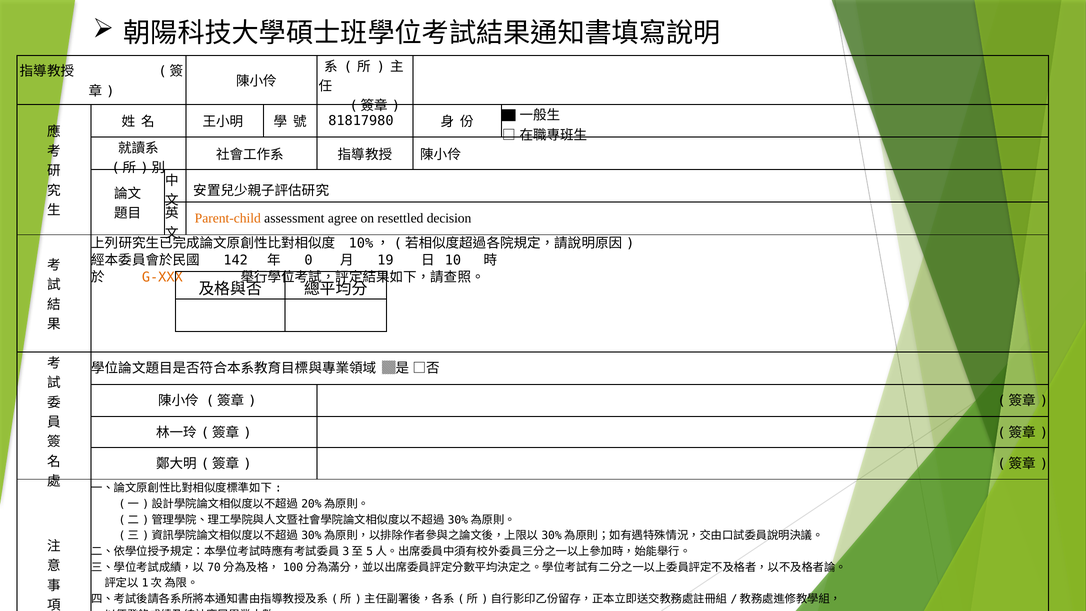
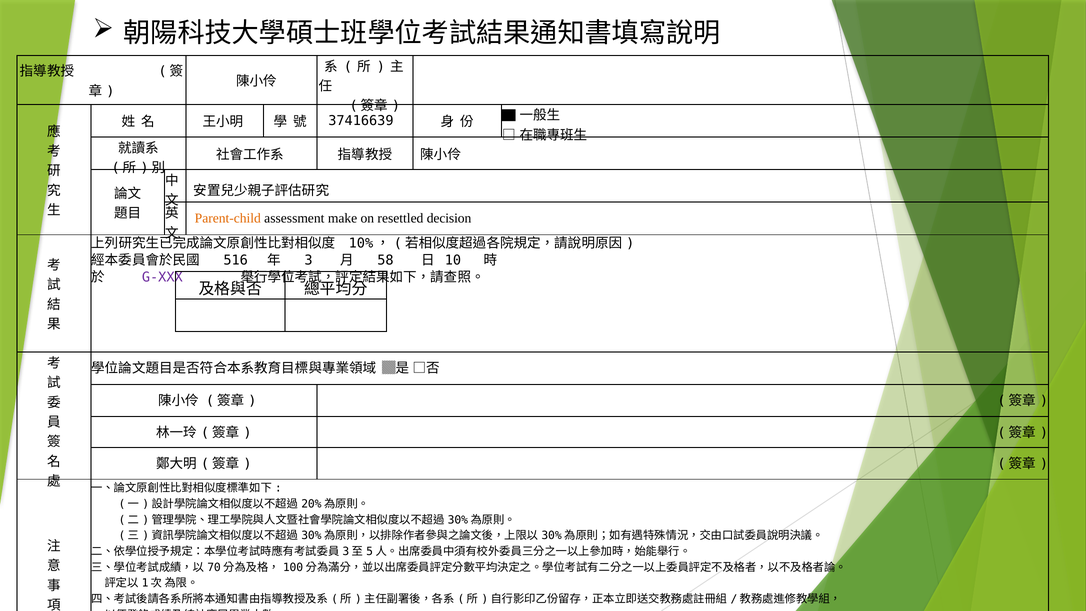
81817980: 81817980 -> 37416639 (361, 121)
agree: agree -> make (343, 218)
142: 142 -> 516 (236, 260)
0: 0 -> 3 (309, 260)
19: 19 -> 58 (385, 260)
G-XXX colour: orange -> purple (162, 277)
